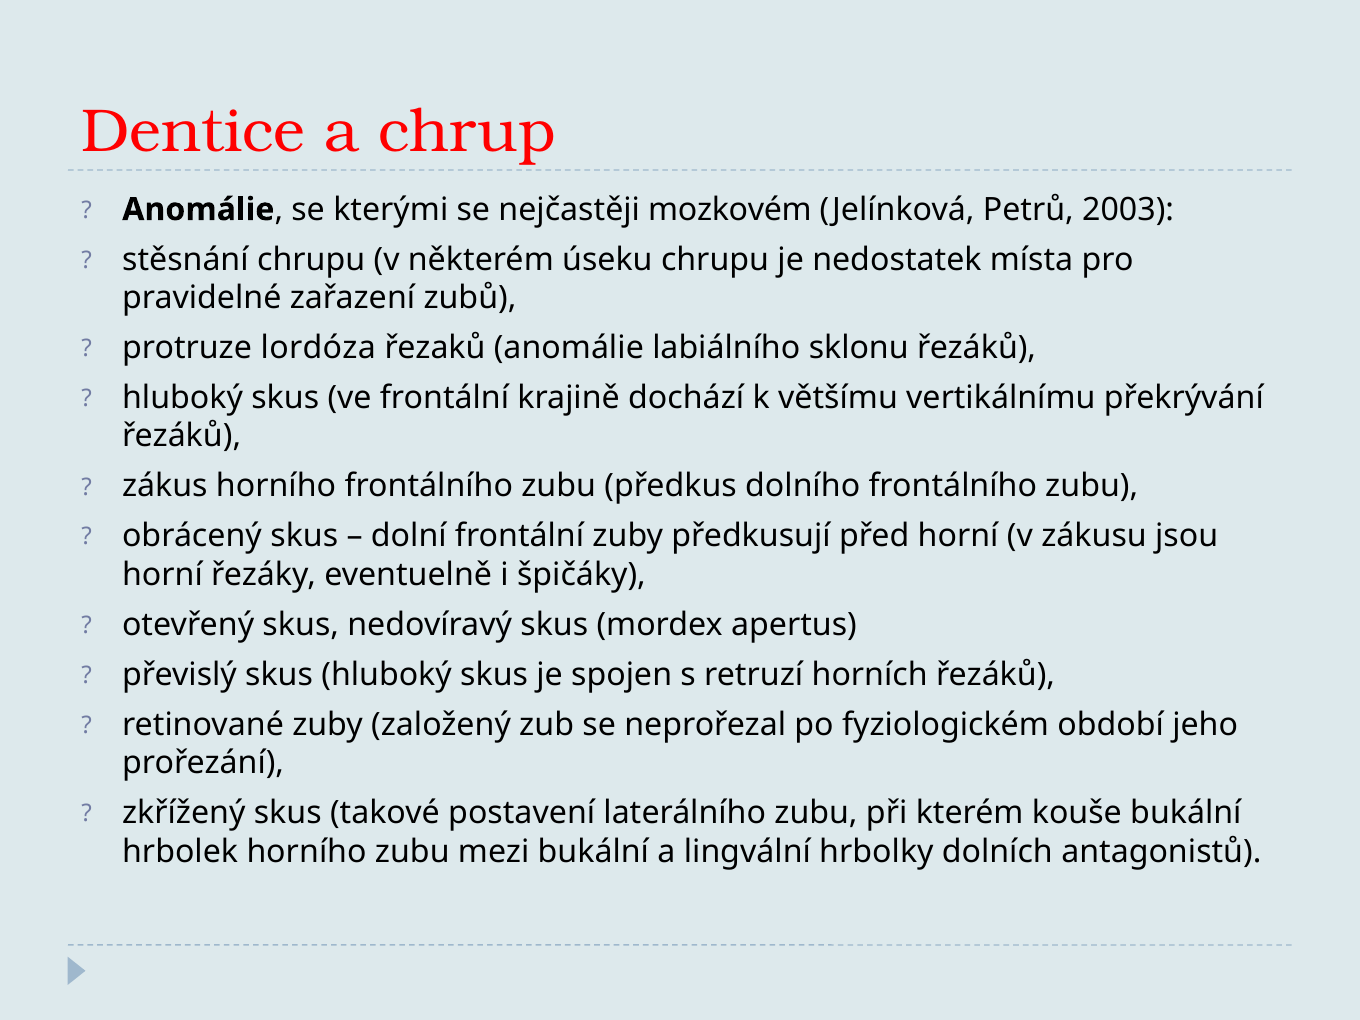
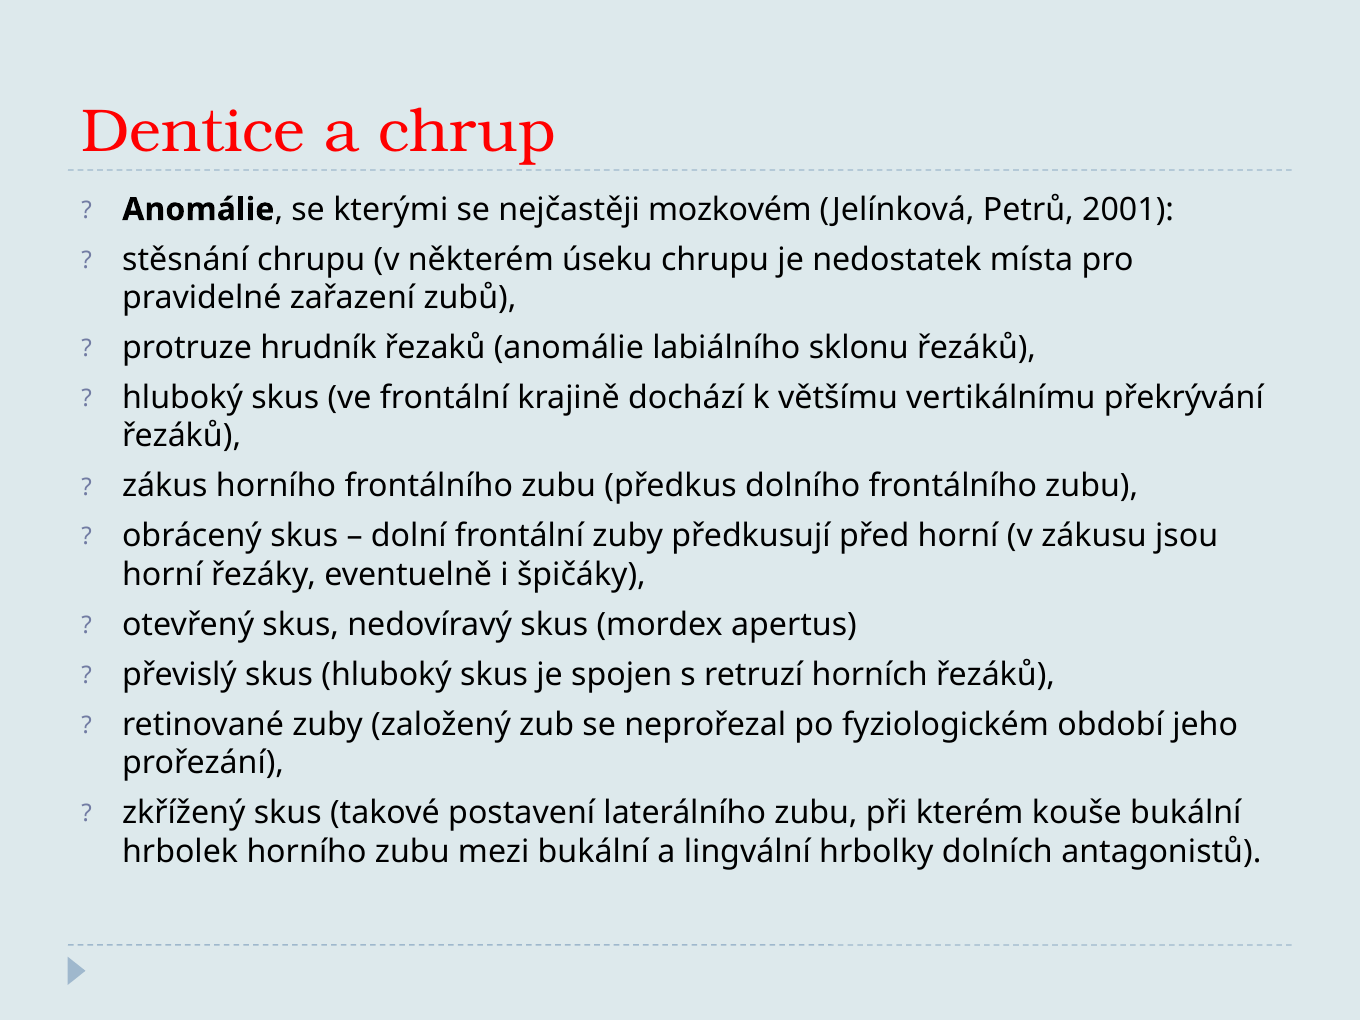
2003: 2003 -> 2001 (1128, 210)
lordóza: lordóza -> hrudník (319, 348)
